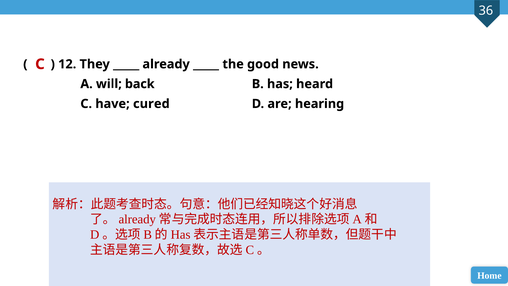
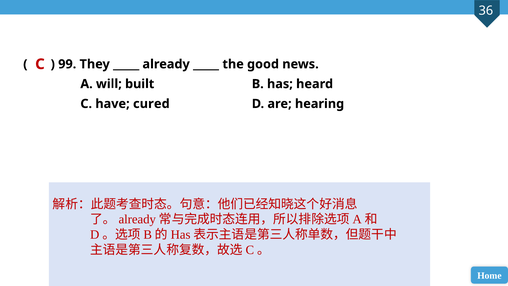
12: 12 -> 99 (67, 64)
back: back -> built (140, 84)
